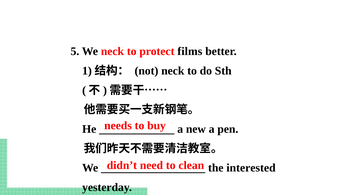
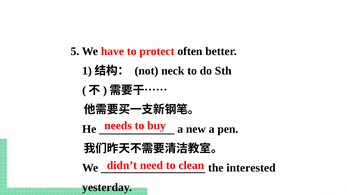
We neck: neck -> have (112, 51)
films: films -> often (190, 51)
